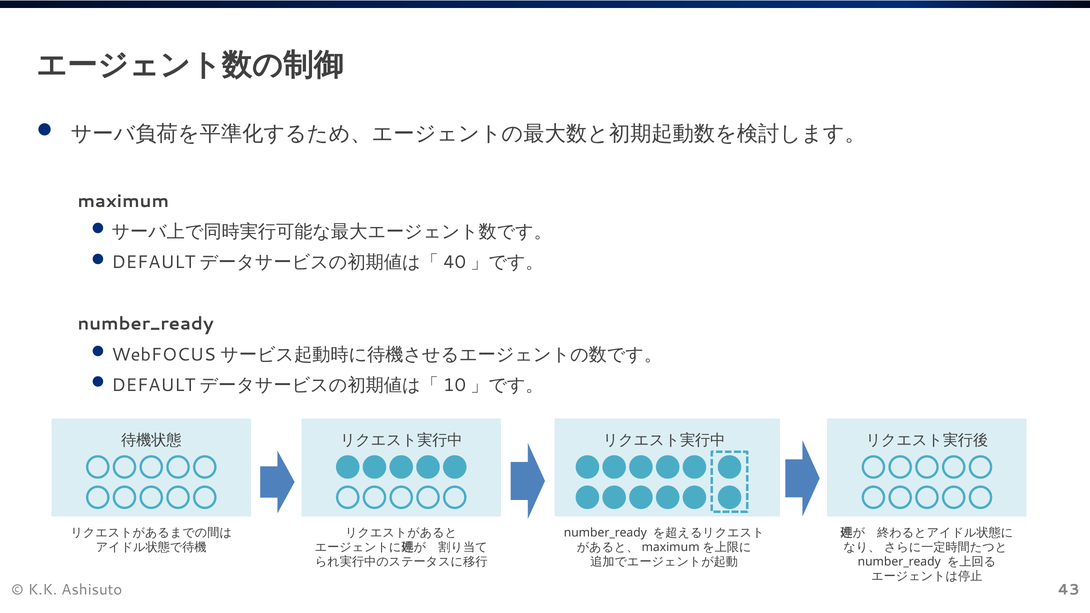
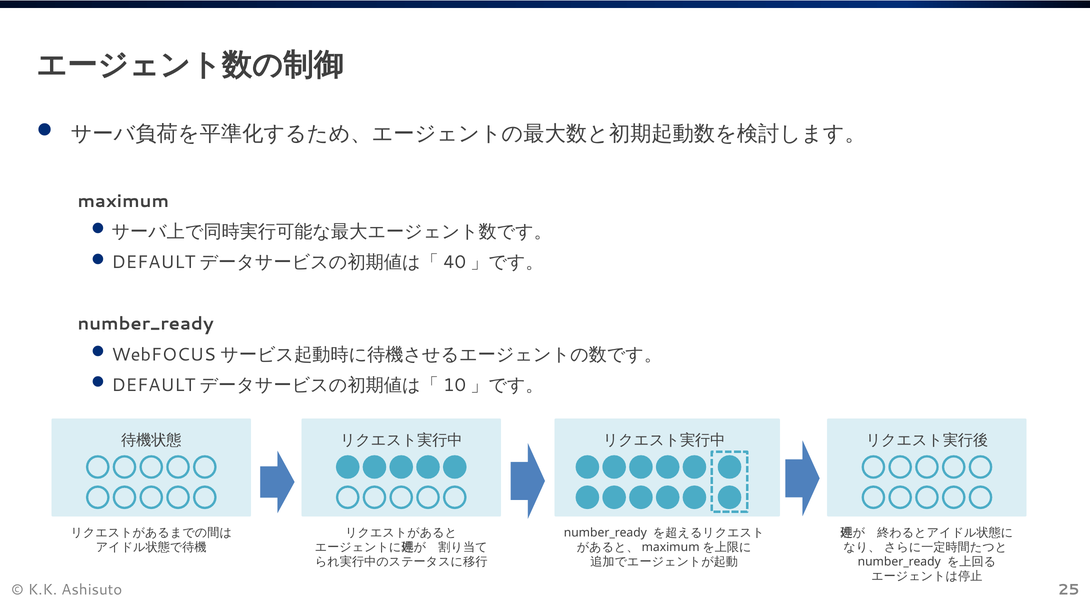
43: 43 -> 25 (1069, 590)
